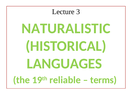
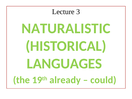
reliable: reliable -> already (65, 80)
terms: terms -> could (103, 80)
